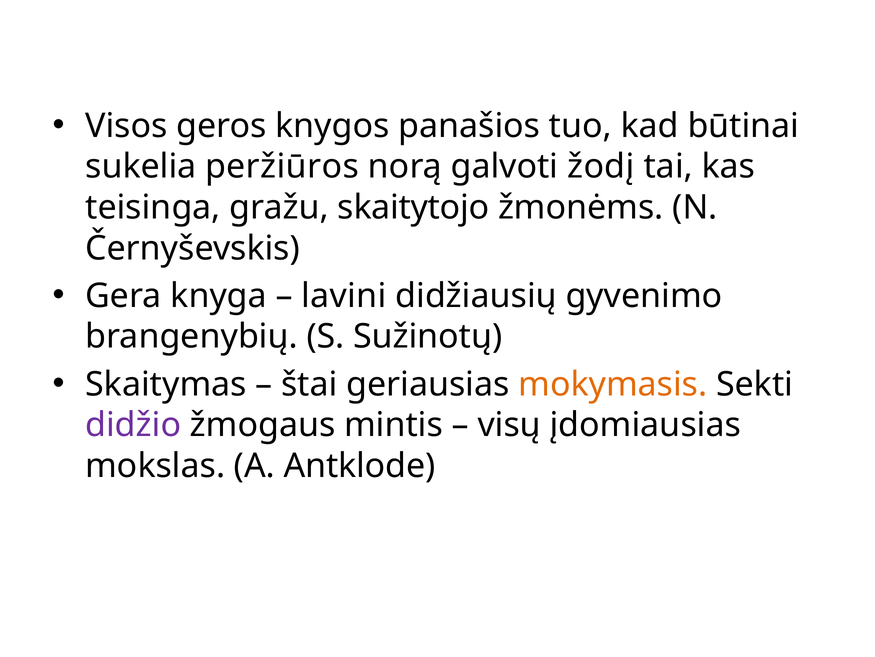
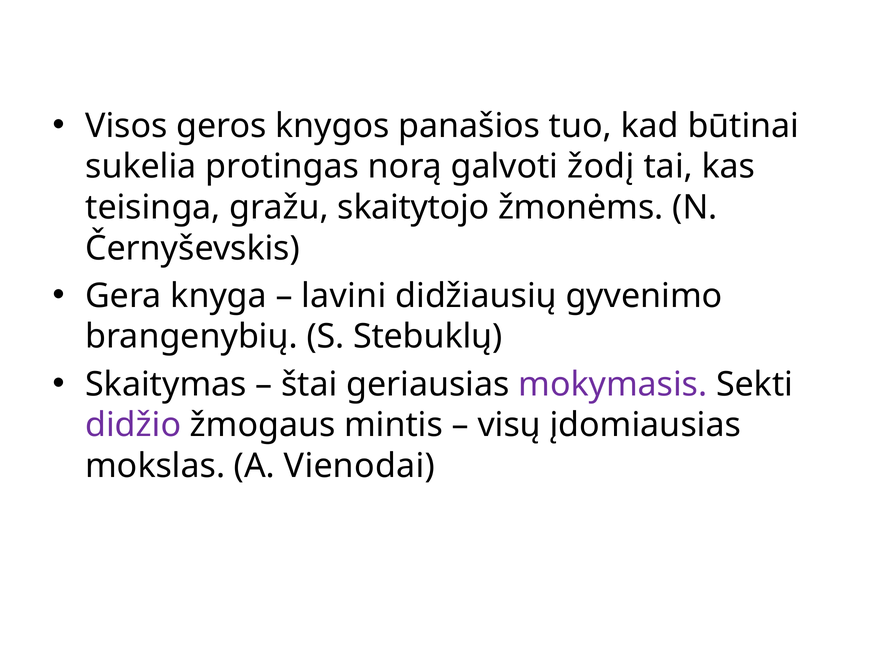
peržiūros: peržiūros -> protingas (282, 166)
Sužinotų: Sužinotų -> Stebuklų (428, 336)
mokymasis colour: orange -> purple (613, 384)
Antklode: Antklode -> Vienodai (359, 465)
